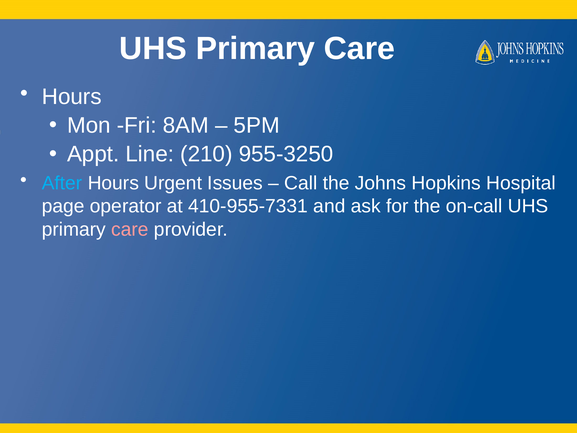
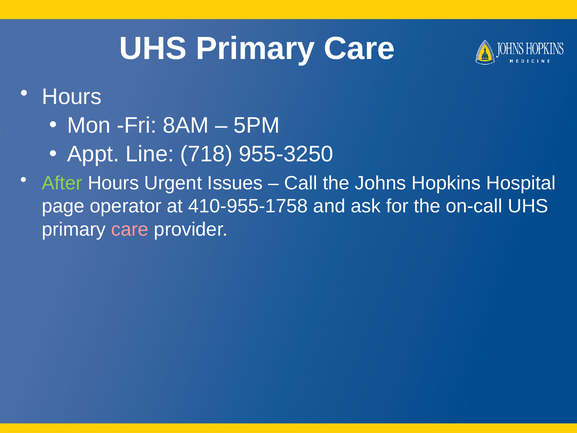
210: 210 -> 718 (206, 154)
After colour: light blue -> light green (62, 183)
410-955-7331: 410-955-7331 -> 410-955-1758 (248, 206)
